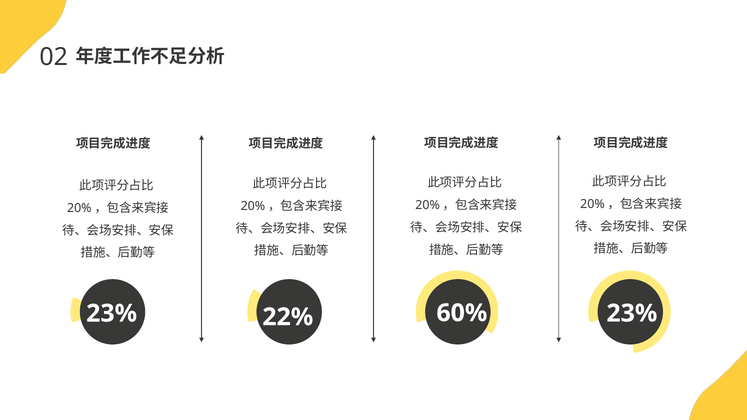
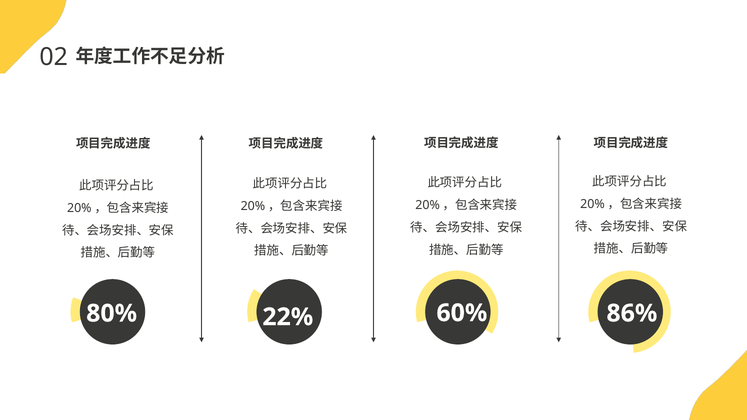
23%: 23% -> 80% (112, 313)
60% 23%: 23% -> 86% (632, 313)
